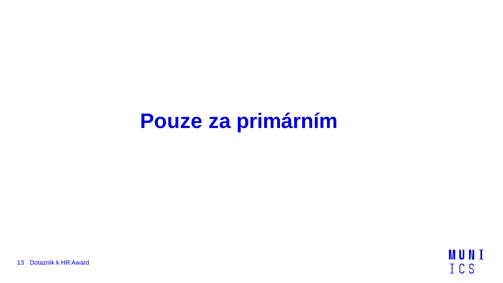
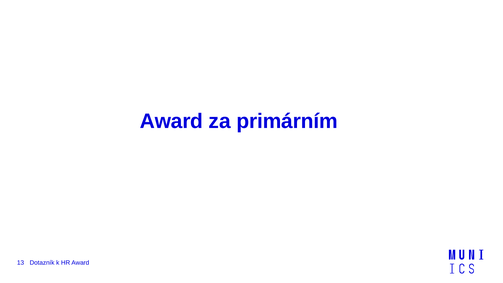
Pouze: Pouze -> Award (172, 121)
